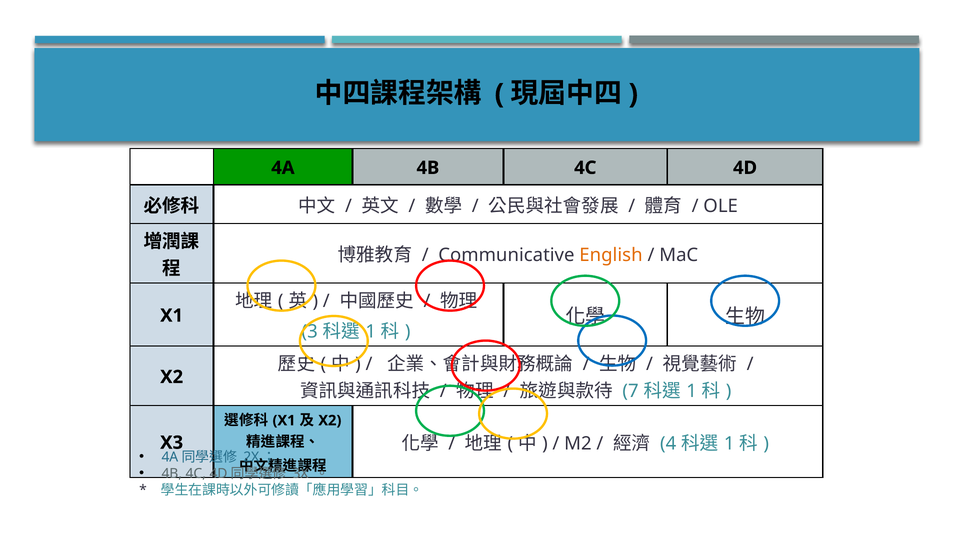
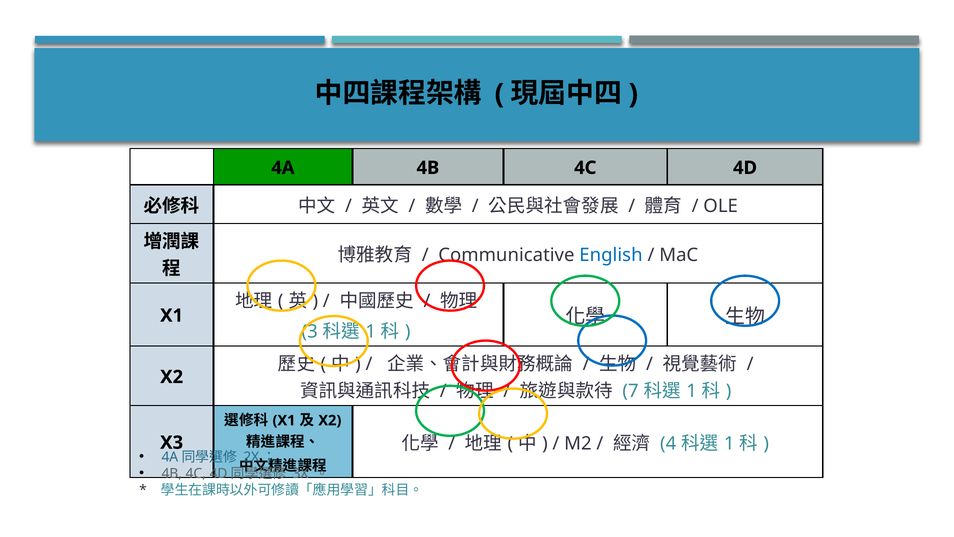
English colour: orange -> blue (611, 255)
